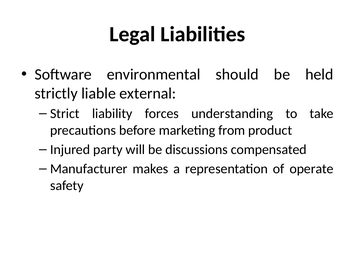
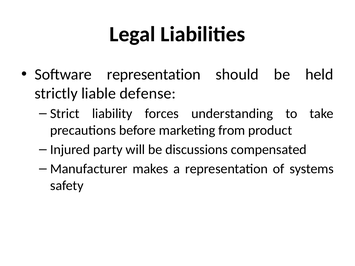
Software environmental: environmental -> representation (154, 74)
external: external -> defense (148, 93)
operate: operate -> systems (312, 169)
